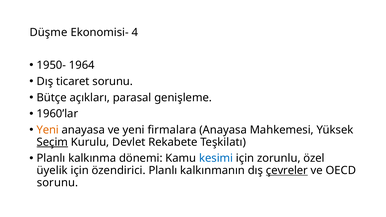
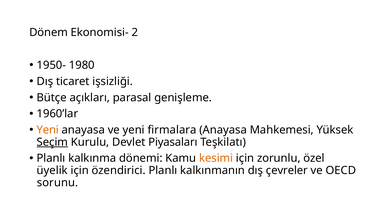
Düşme: Düşme -> Dönem (49, 32)
4: 4 -> 2 (135, 32)
1964: 1964 -> 1980 (82, 65)
ticaret sorunu: sorunu -> işsizliği (113, 81)
Rekabete: Rekabete -> Piyasaları (173, 142)
kesimi colour: blue -> orange (216, 158)
çevreler underline: present -> none (287, 171)
